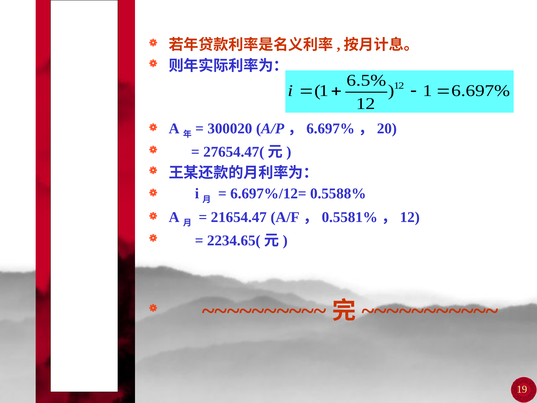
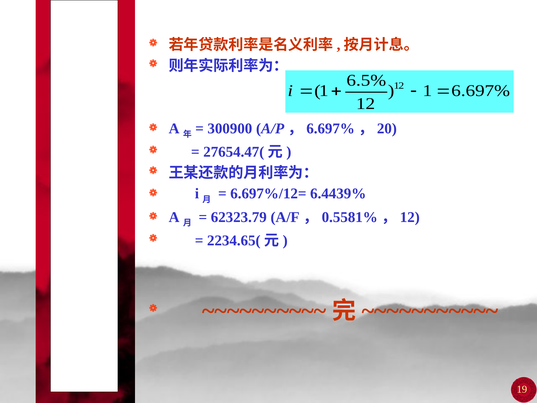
300020: 300020 -> 300900 (230, 128)
0.5588%: 0.5588% -> 6.4439% (338, 194)
21654.47: 21654.47 -> 62323.79 (239, 217)
